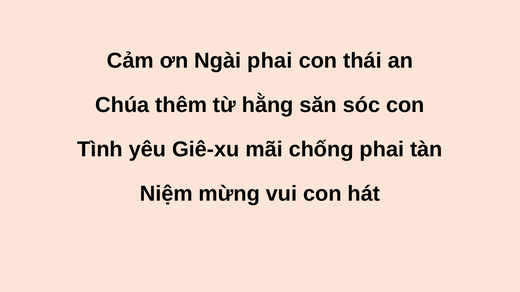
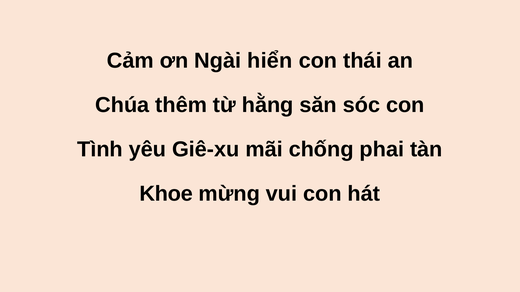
Ngài phai: phai -> hiển (270, 61)
Niệm: Niệm -> Khoe (166, 194)
